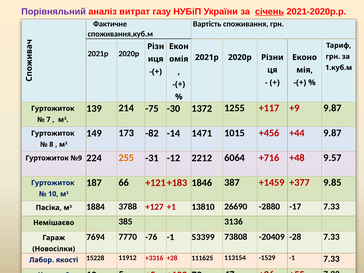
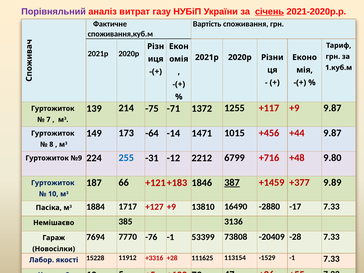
-30: -30 -> -71 (173, 109)
-82: -82 -> -64 (152, 133)
255 colour: orange -> blue (126, 158)
6064: 6064 -> 6799 (235, 158)
9.57: 9.57 -> 9.80 (332, 158)
387 underline: none -> present (232, 182)
9.85: 9.85 -> 9.89 (332, 182)
3788: 3788 -> 1717 (128, 207)
+127 +1: +1 -> +9 (171, 207)
26690: 26690 -> 16490 (236, 207)
